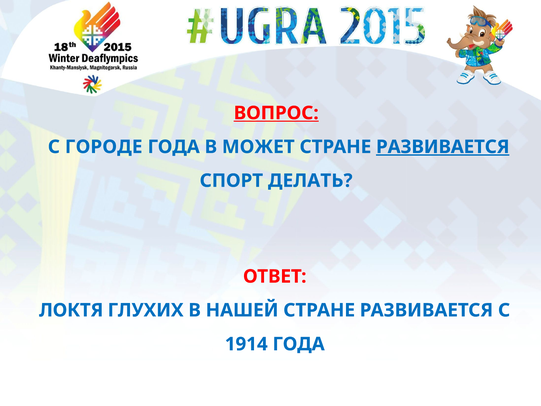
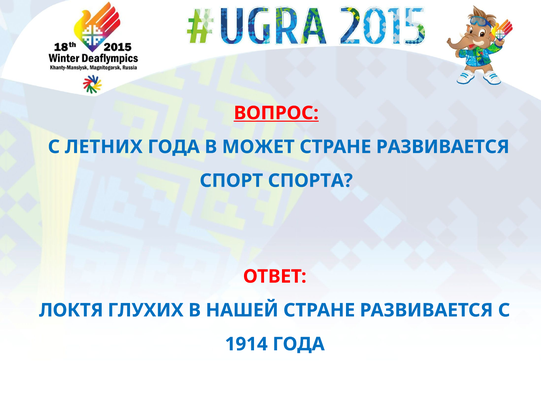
ГОРОДЕ: ГОРОДЕ -> ЛЕТНИХ (104, 147)
РАЗВИВАЕТСЯ underline: present -> none (443, 147)
ДЕЛАТЬ: ДЕЛАТЬ -> СПОРТА (310, 181)
